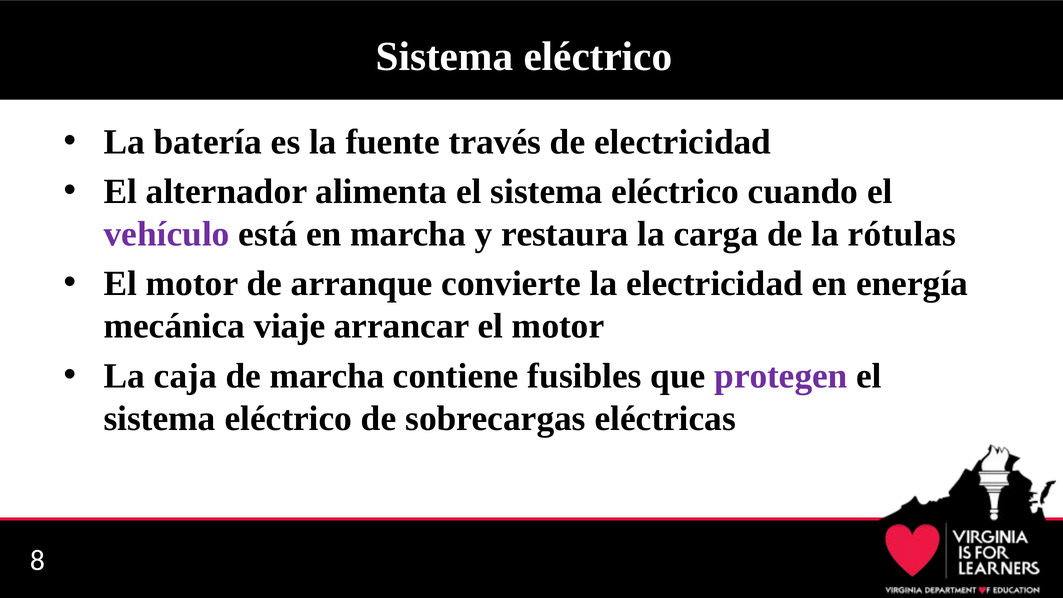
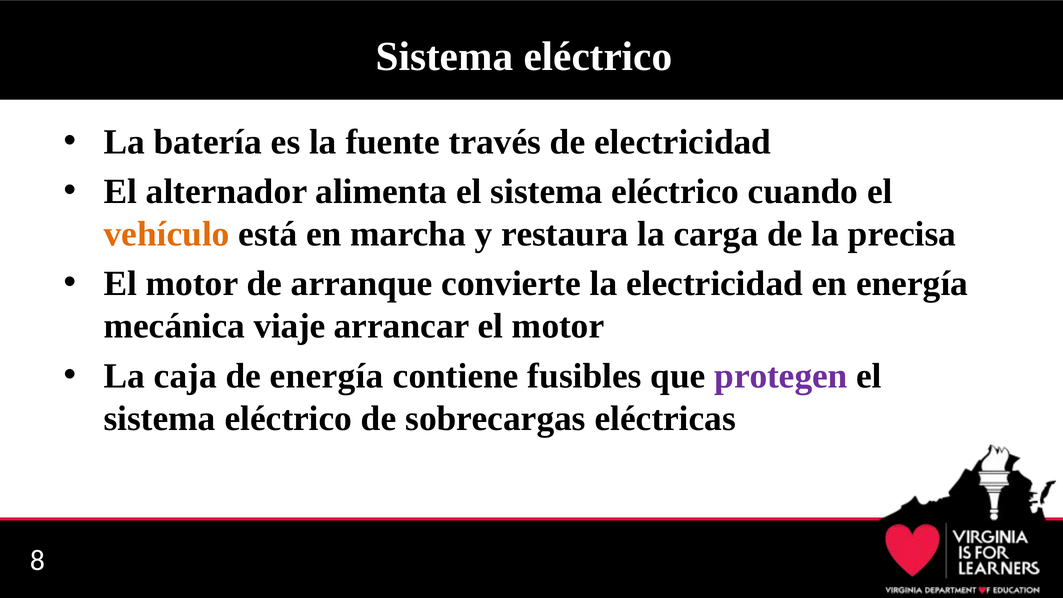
vehículo colour: purple -> orange (167, 234)
rótulas: rótulas -> precisa (902, 234)
de marcha: marcha -> energía (327, 376)
